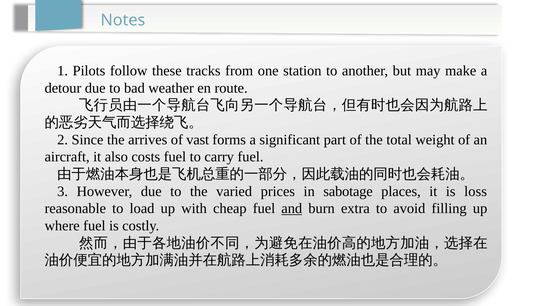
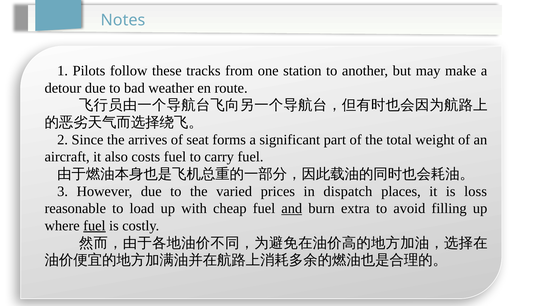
vast: vast -> seat (198, 140)
sabotage: sabotage -> dispatch (348, 192)
fuel underline: none -> present (94, 226)
